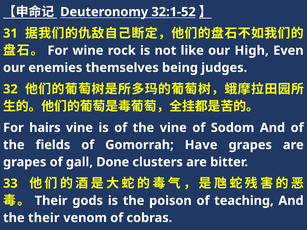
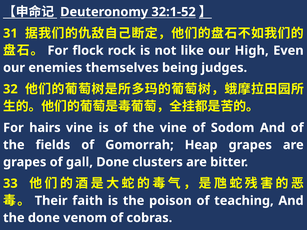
wine: wine -> flock (88, 51)
Have: Have -> Heap (201, 145)
gods: gods -> faith (88, 201)
the their: their -> done (44, 218)
